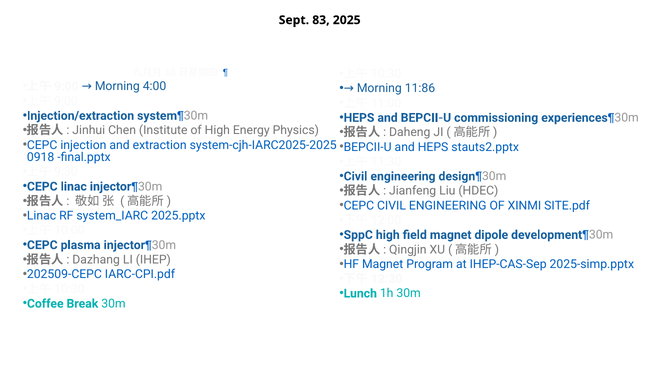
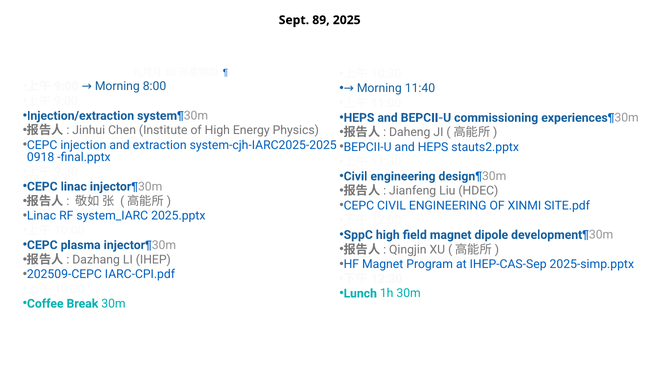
83: 83 -> 89 (321, 20)
4:00: 4:00 -> 8:00 (155, 86)
11:86: 11:86 -> 11:40 (420, 88)
